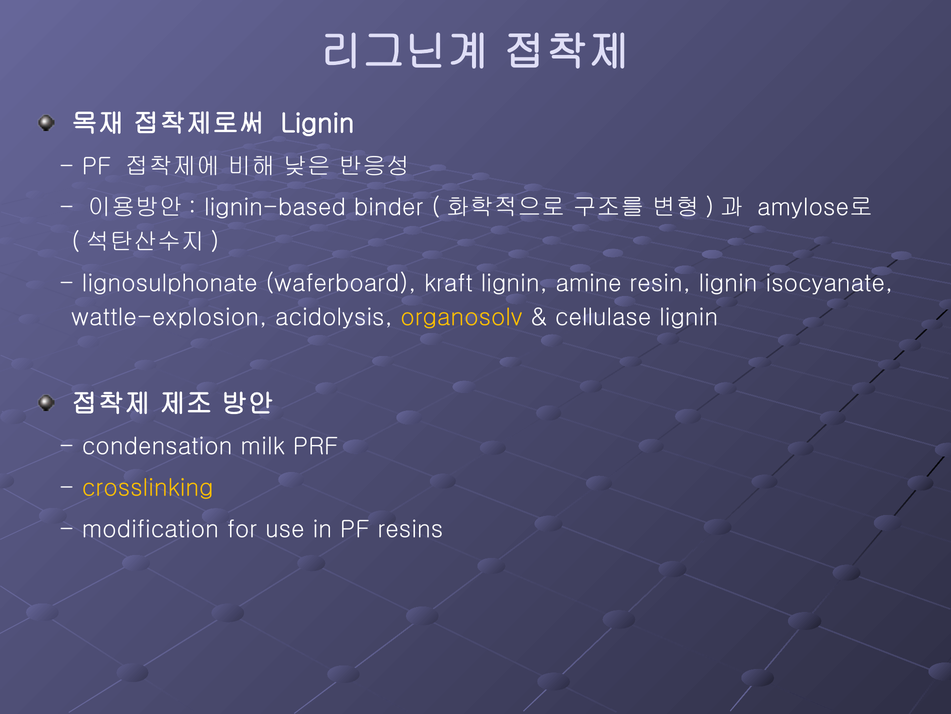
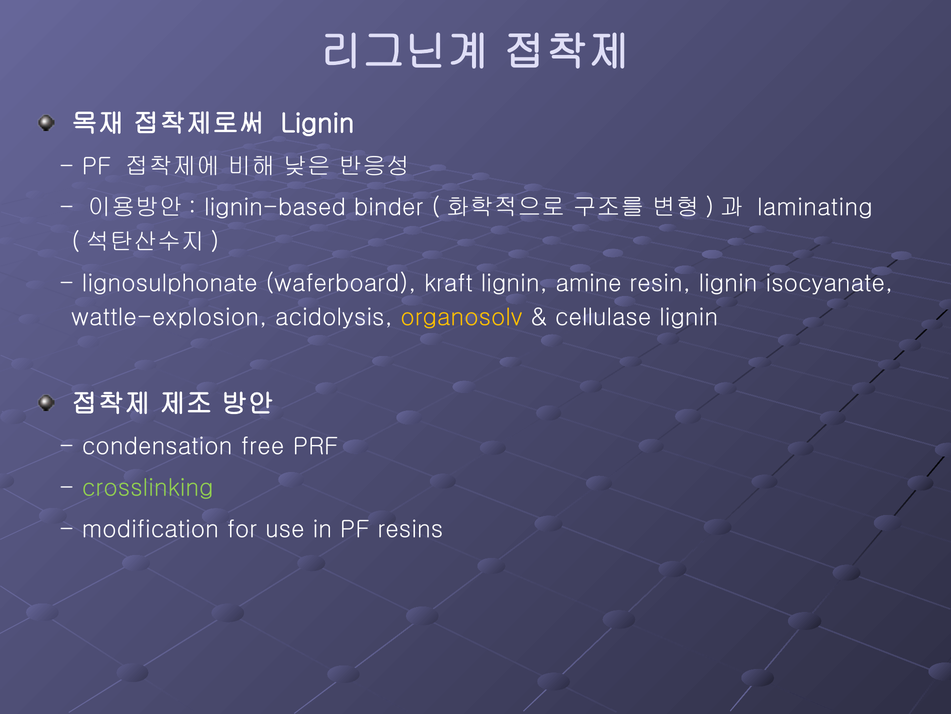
amylose로: amylose로 -> laminating (815, 207)
milk: milk -> free (263, 446)
crosslinking colour: yellow -> light green (148, 487)
